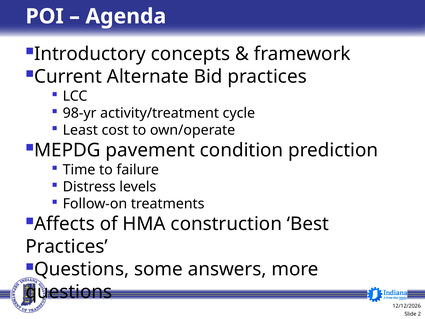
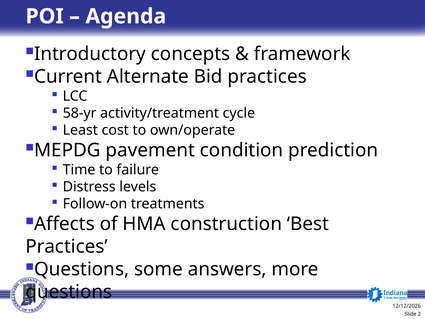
98-yr: 98-yr -> 58-yr (80, 113)
